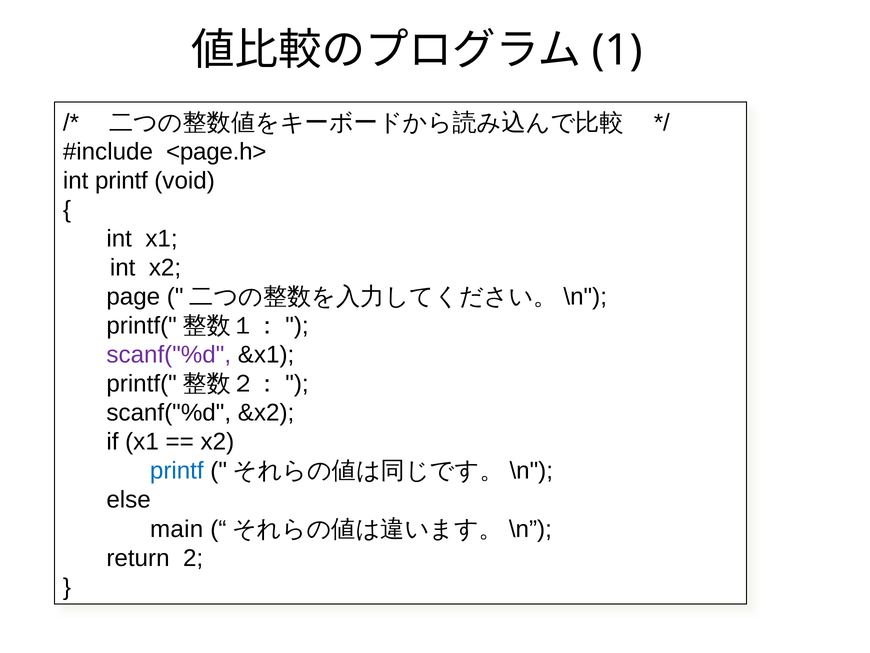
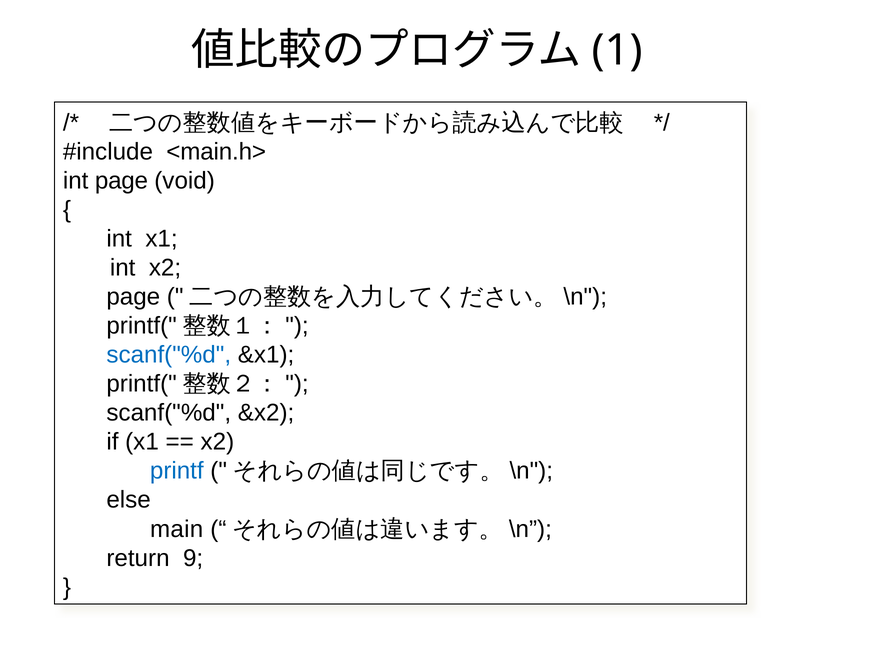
<page.h>: <page.h> -> <main.h> (216, 151)
int printf: printf -> page (121, 180)
scanf("%d colour: purple -> blue (169, 355)
2: 2 -> 9 (193, 558)
